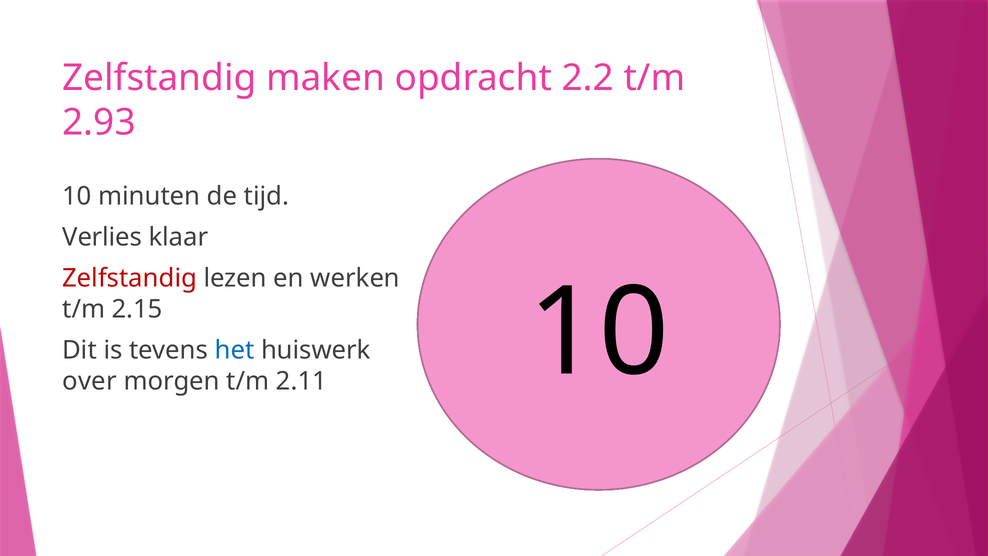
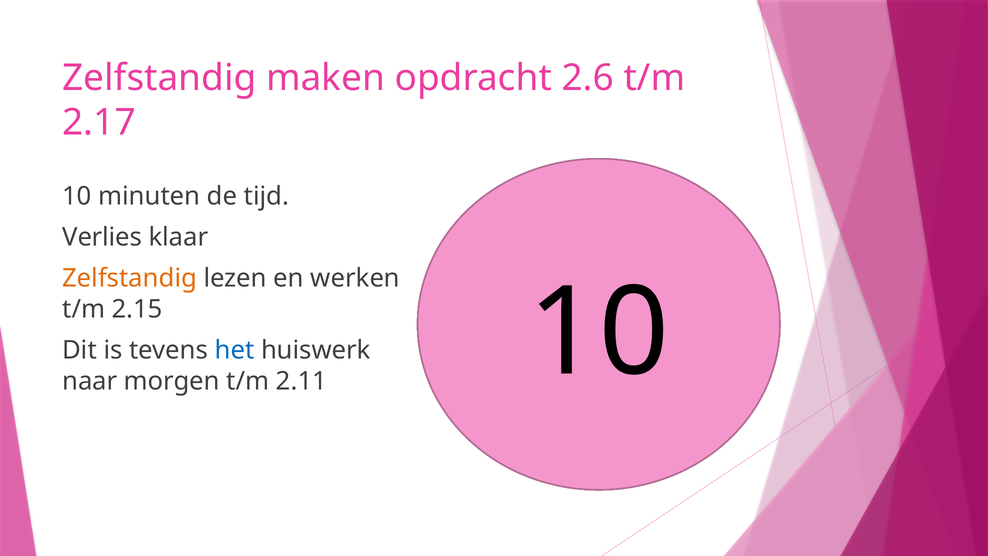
2.2: 2.2 -> 2.6 (588, 78)
2.93: 2.93 -> 2.17 (99, 122)
Zelfstandig colour: red -> orange (130, 278)
over: over -> naar (90, 381)
